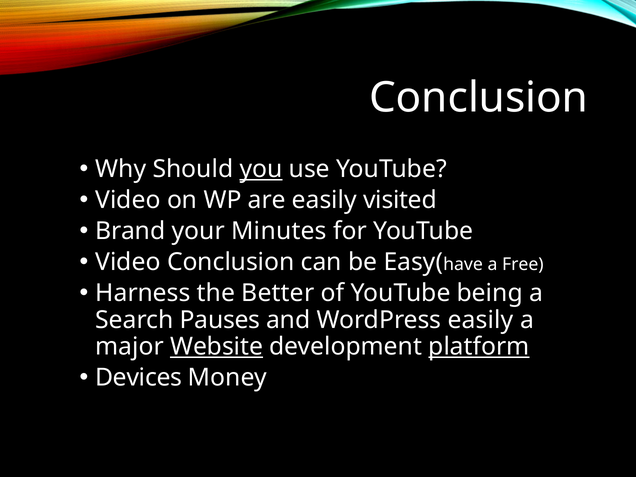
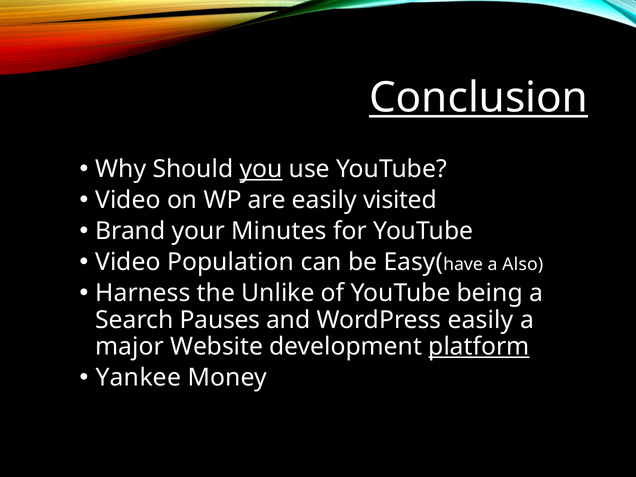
Conclusion underline: none -> present (479, 98)
Video Conclusion: Conclusion -> Population (231, 262)
Free: Free -> Also (523, 265)
Better: Better -> Unlike (278, 293)
Website underline: present -> none (217, 347)
Devices: Devices -> Yankee (138, 378)
